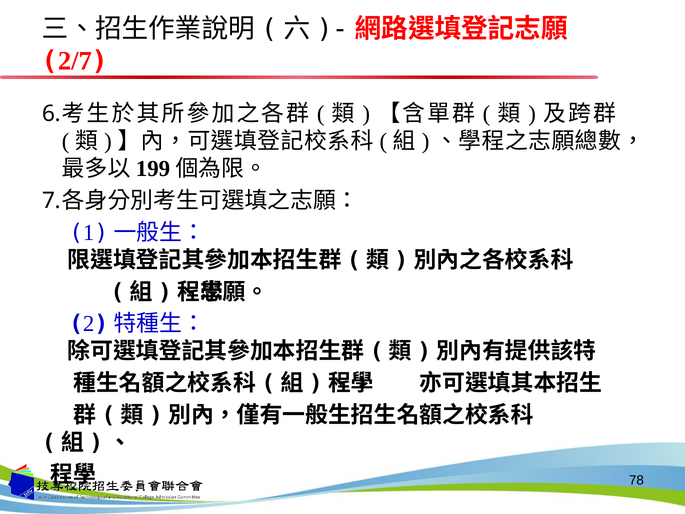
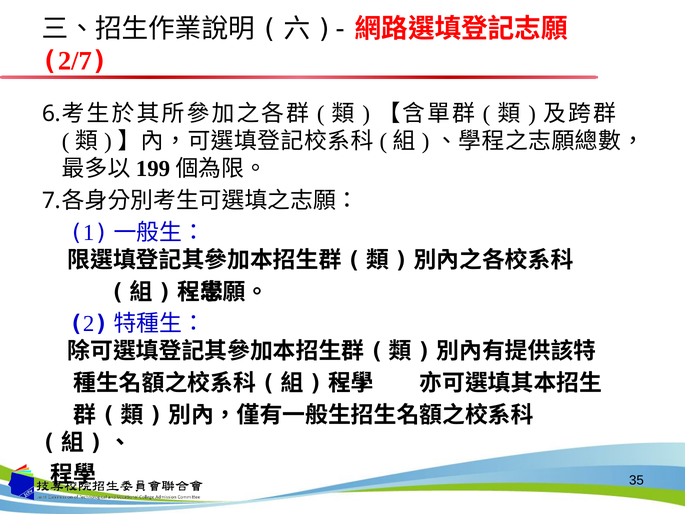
78: 78 -> 35 (636, 480)
